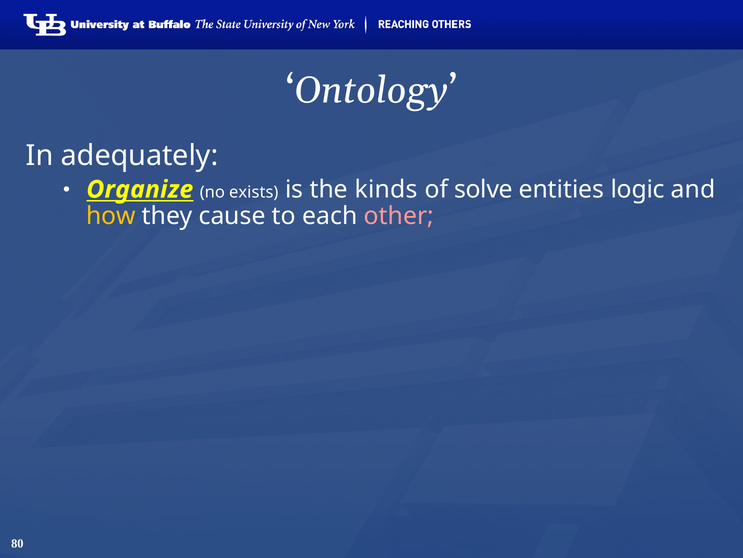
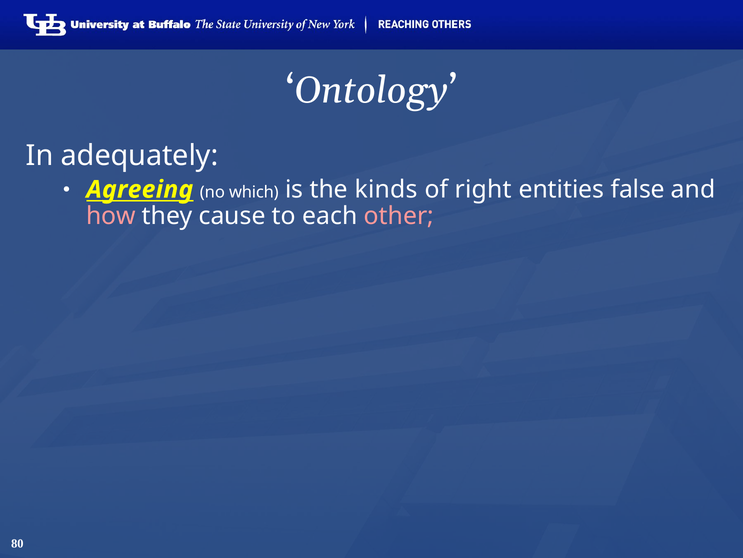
Organize: Organize -> Agreeing (140, 189)
exists: exists -> which (254, 192)
solve: solve -> right (483, 189)
logic: logic -> false (638, 189)
how colour: yellow -> pink (111, 216)
